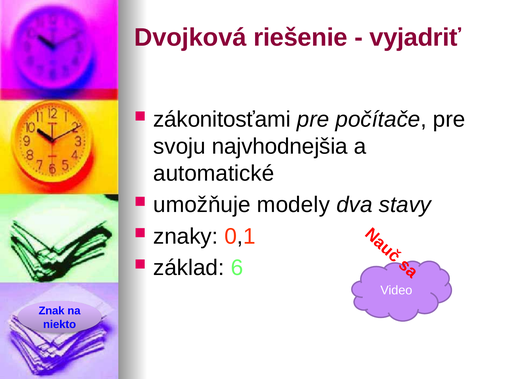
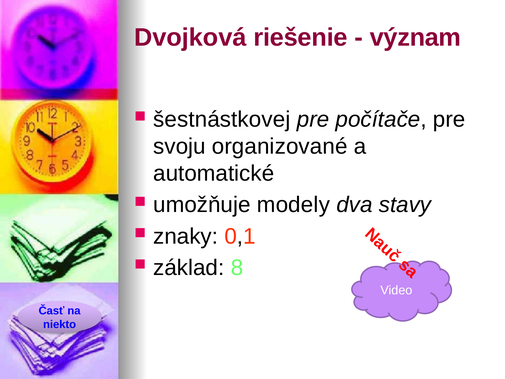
vyjadriť: vyjadriť -> význam (415, 37)
zákonitosťami: zákonitosťami -> šestnástkovej (222, 119)
najvhodnejšia: najvhodnejšia -> organizované (280, 146)
6: 6 -> 8 (237, 268)
Znak: Znak -> Časť (52, 311)
